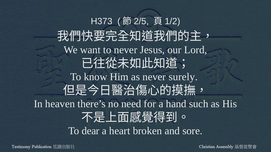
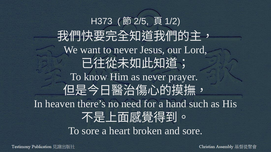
surely: surely -> prayer (183, 77)
To dear: dear -> sore (91, 131)
